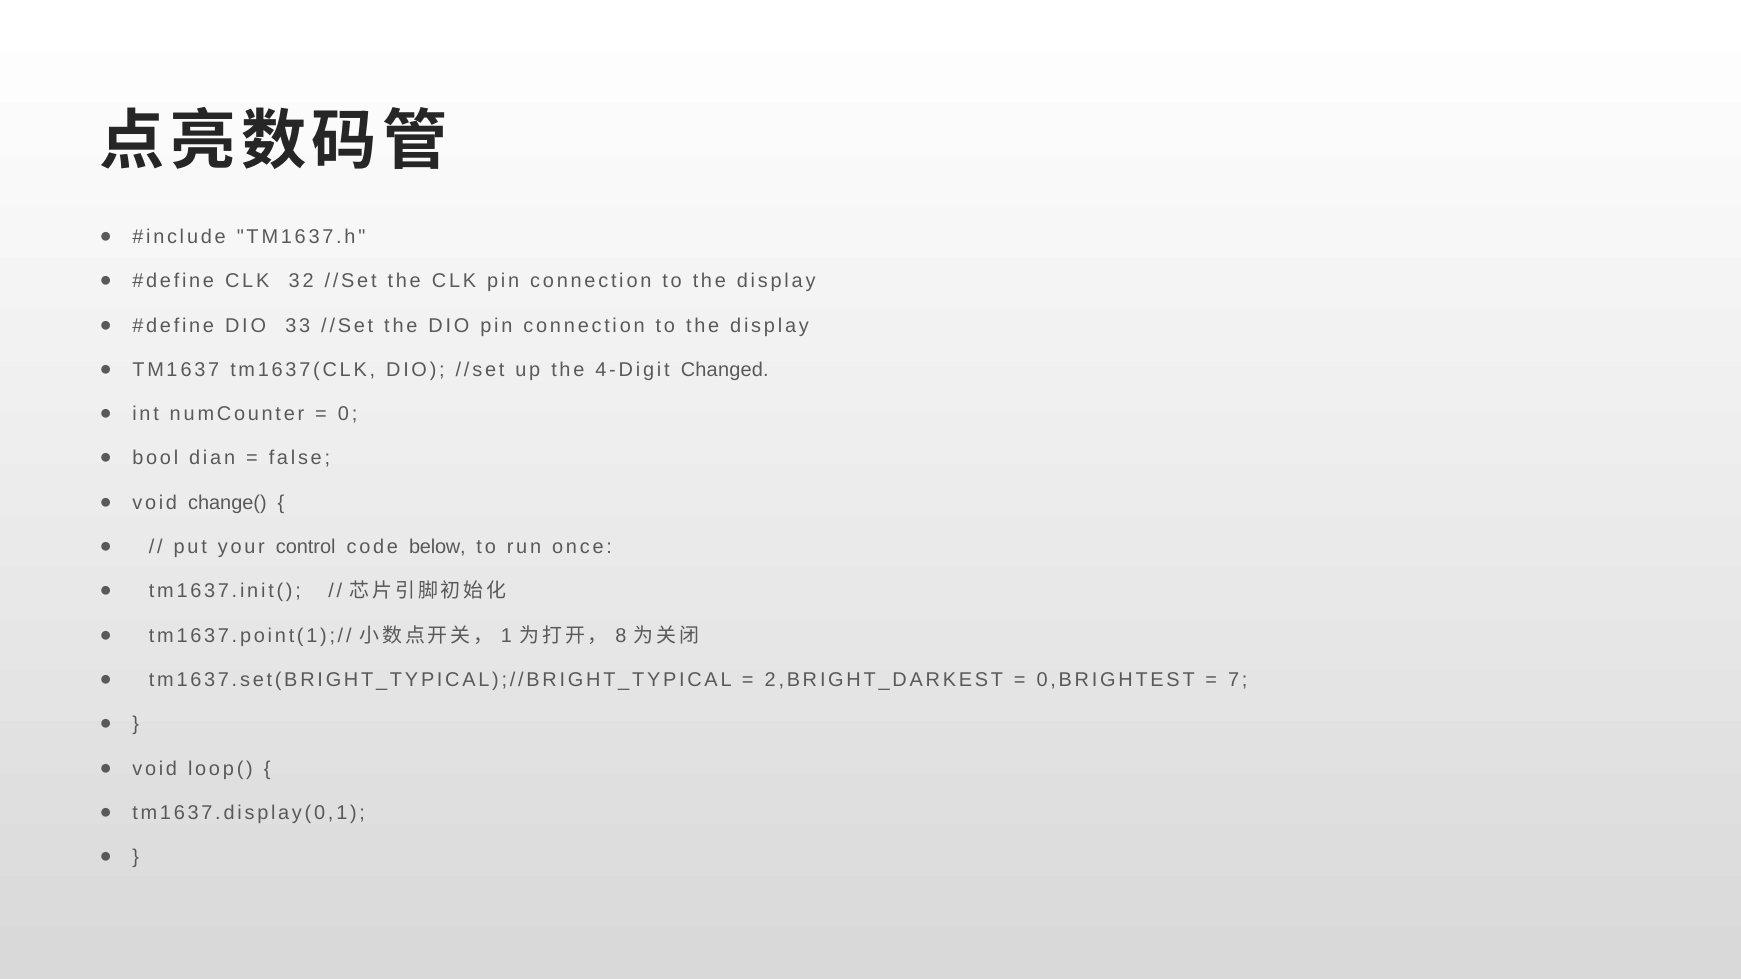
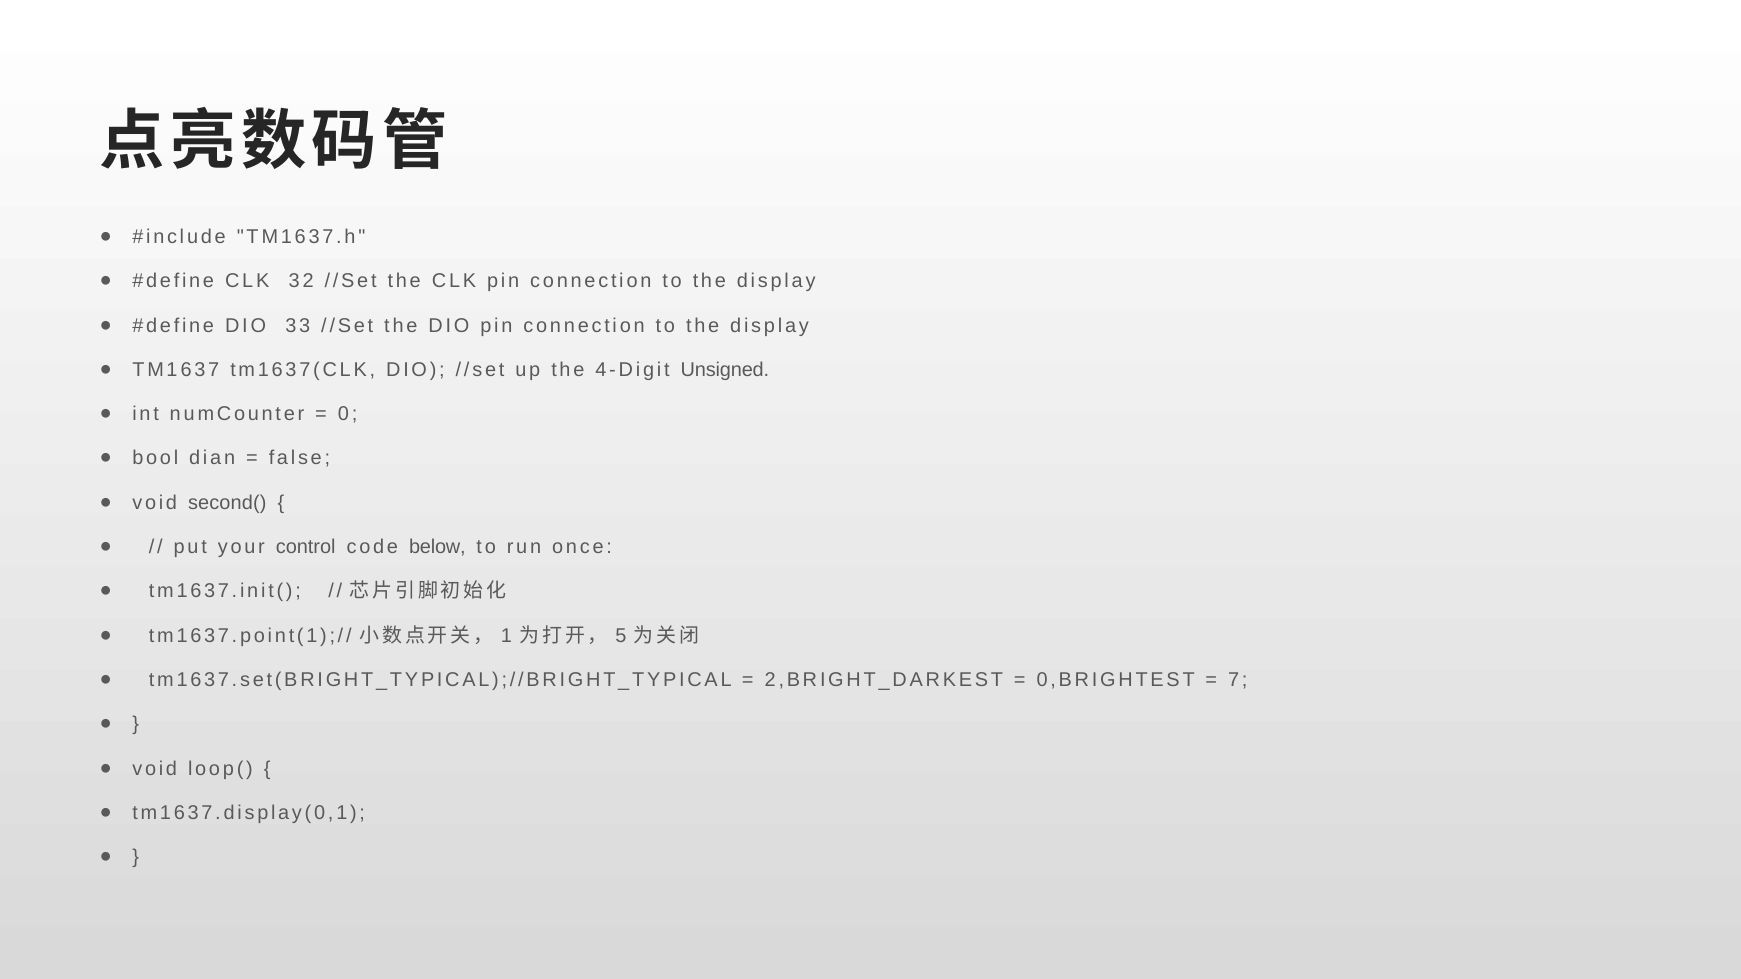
Changed: Changed -> Unsigned (725, 370)
change(: change( -> second( (227, 503)
8: 8 -> 5 (621, 636)
